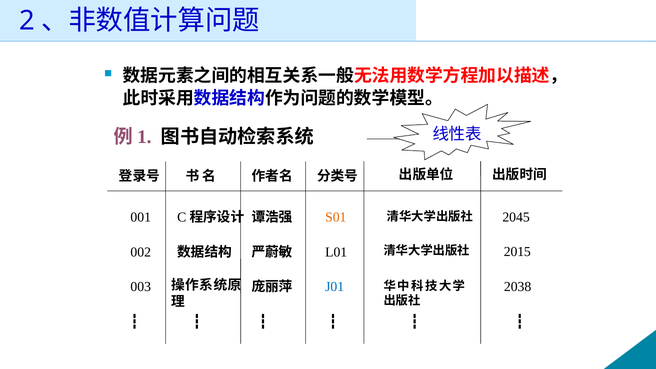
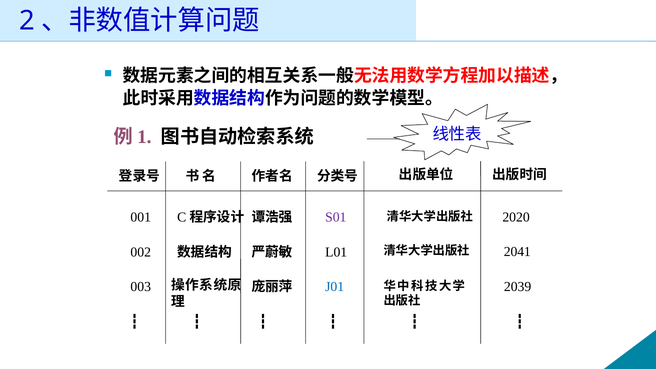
S01 colour: orange -> purple (336, 217)
2045: 2045 -> 2020 (516, 217)
2015: 2015 -> 2041 (517, 252)
2038: 2038 -> 2039 (518, 287)
